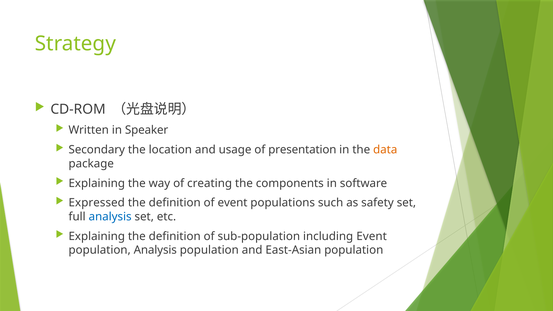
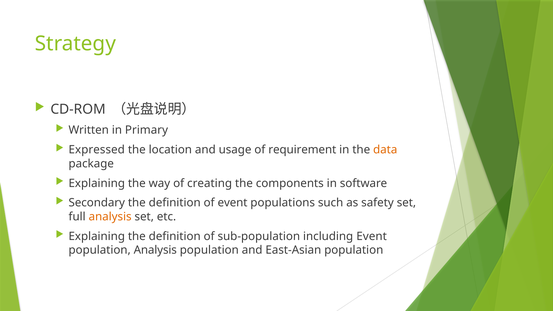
Speaker: Speaker -> Primary (146, 130)
Secondary: Secondary -> Expressed (97, 150)
presentation: presentation -> requirement (302, 150)
Expressed: Expressed -> Secondary (97, 203)
analysis colour: blue -> orange (110, 217)
